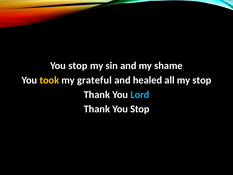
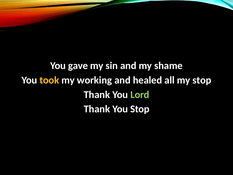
stop: stop -> gave (78, 66)
grateful: grateful -> working (94, 80)
Lord colour: light blue -> light green (140, 94)
